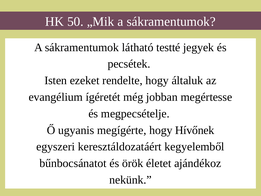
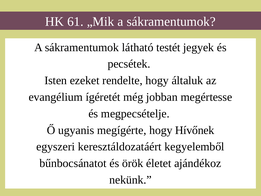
50: 50 -> 61 (75, 22)
testté: testté -> testét (168, 47)
